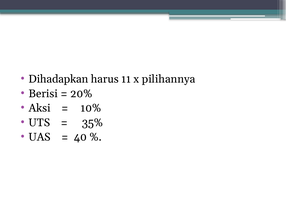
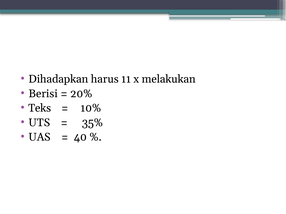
pilihannya: pilihannya -> melakukan (169, 79)
Aksi: Aksi -> Teks (40, 108)
